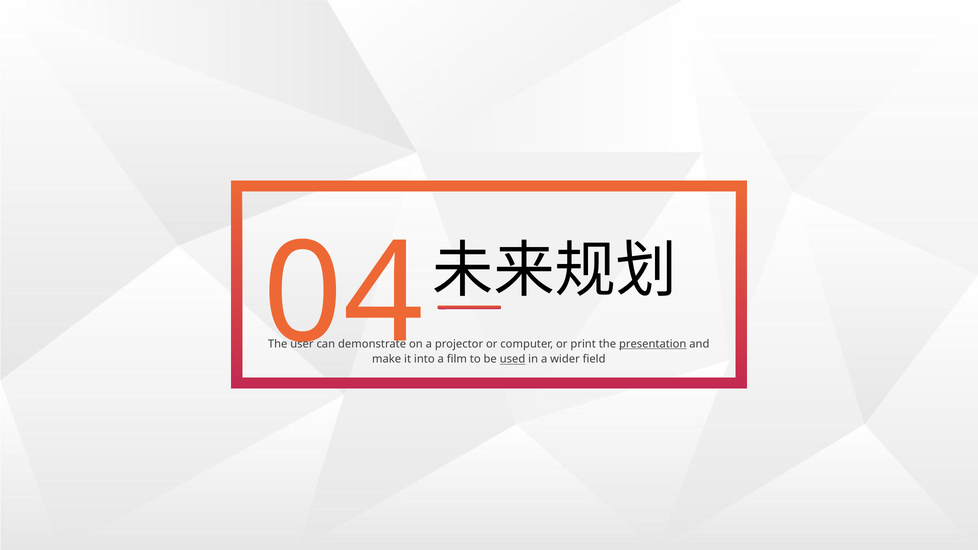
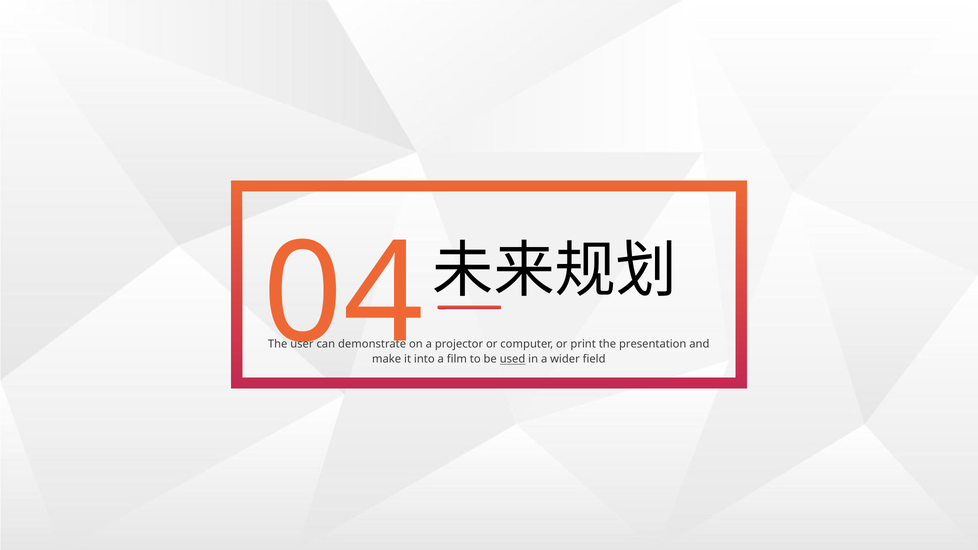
presentation underline: present -> none (653, 344)
